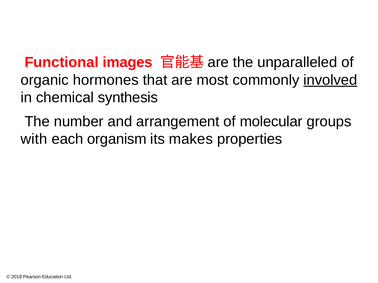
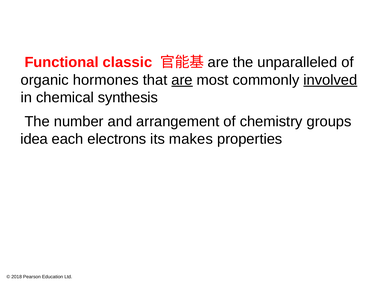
images: images -> classic (128, 62)
are underline: none -> present (182, 80)
molecular: molecular -> chemistry (271, 122)
with: with -> idea (34, 139)
organism: organism -> electrons (117, 139)
